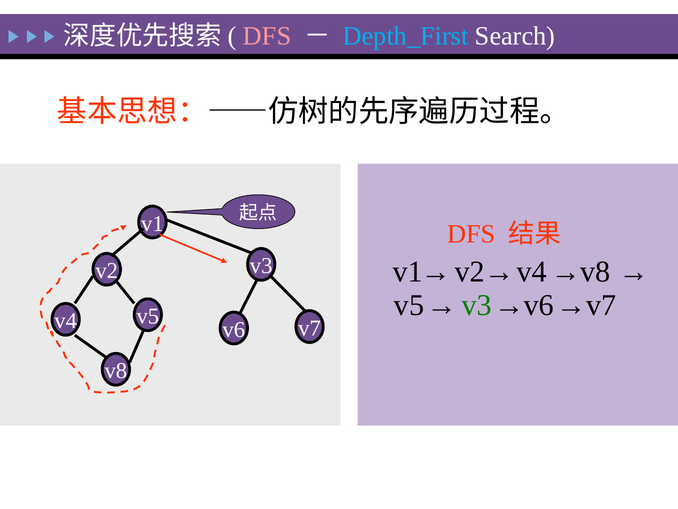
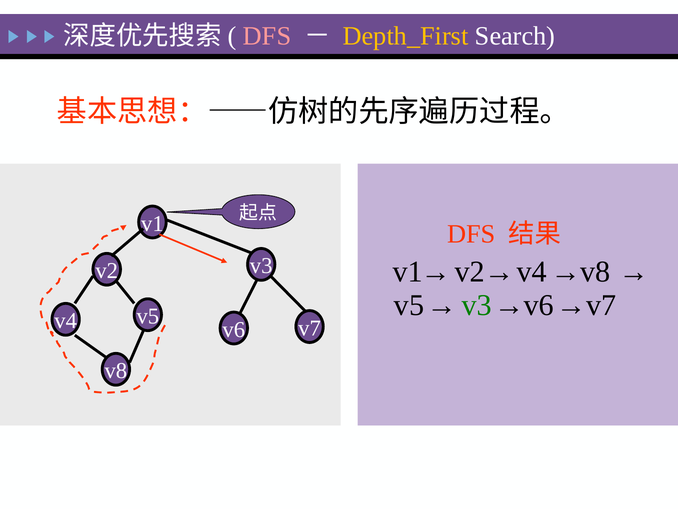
Depth_First colour: light blue -> yellow (406, 36)
